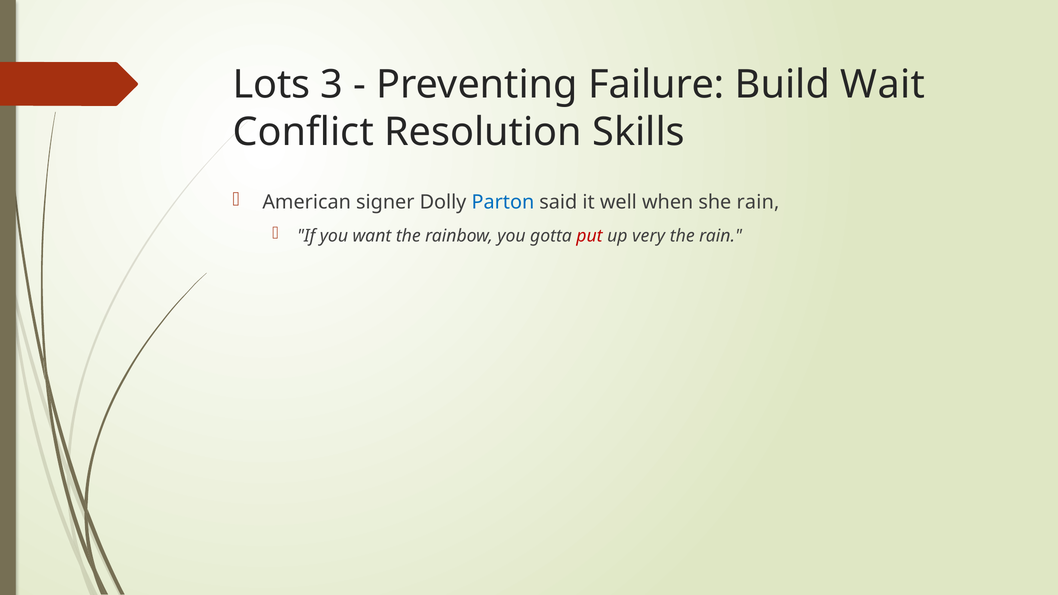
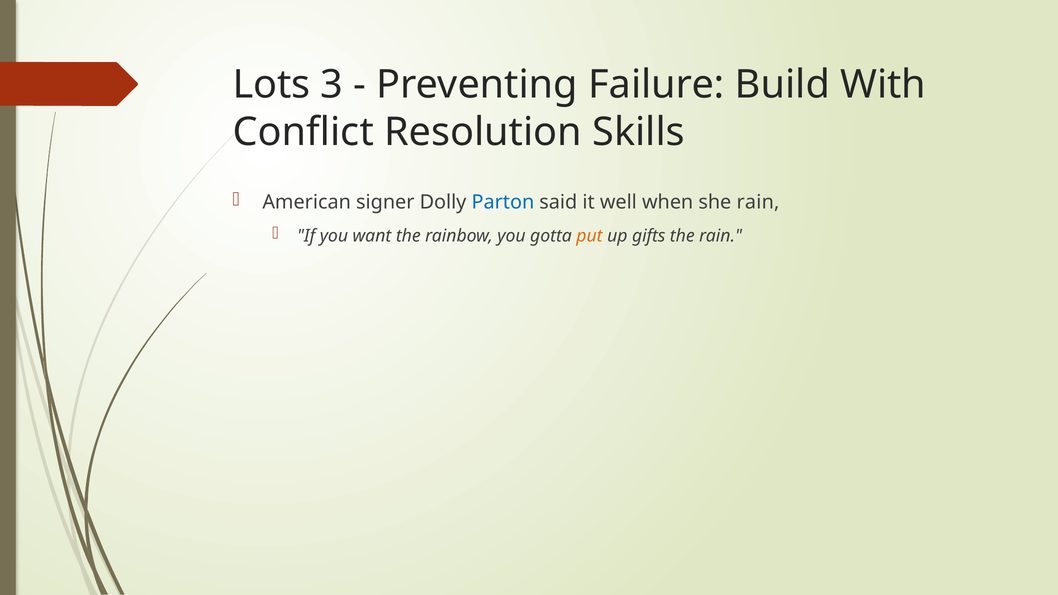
Wait: Wait -> With (883, 85)
put colour: red -> orange (589, 236)
very: very -> gifts (649, 236)
